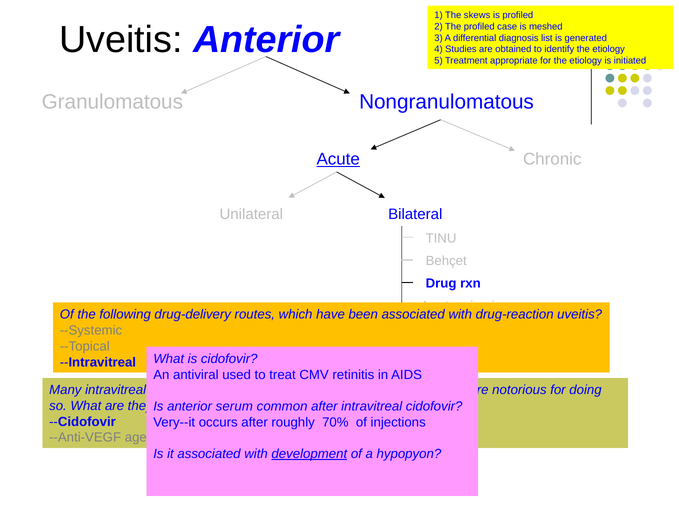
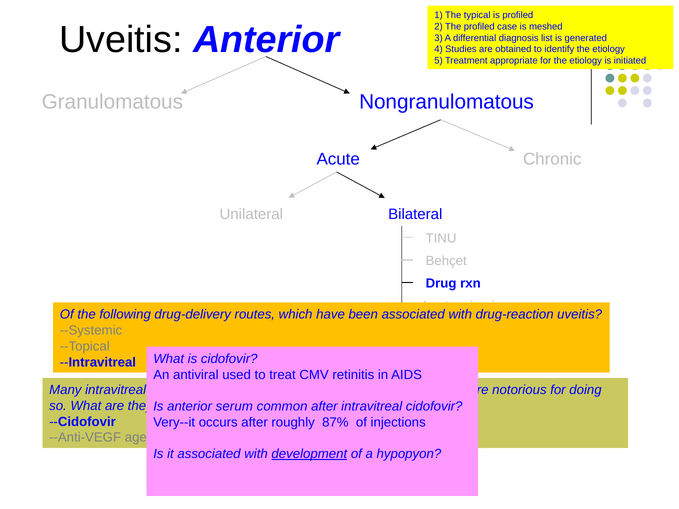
skews: skews -> typical (477, 15)
Acute underline: present -> none (338, 159)
70%: 70% -> 87% (335, 422)
